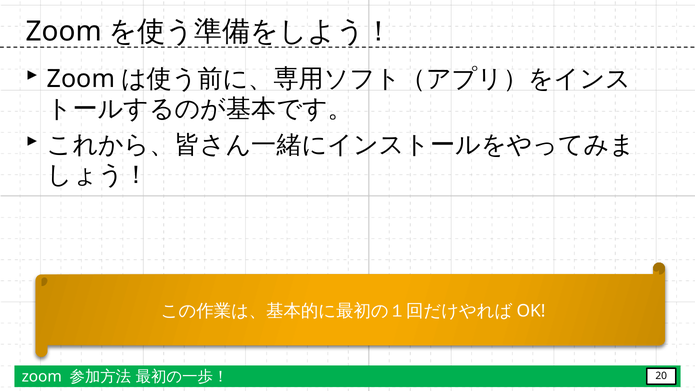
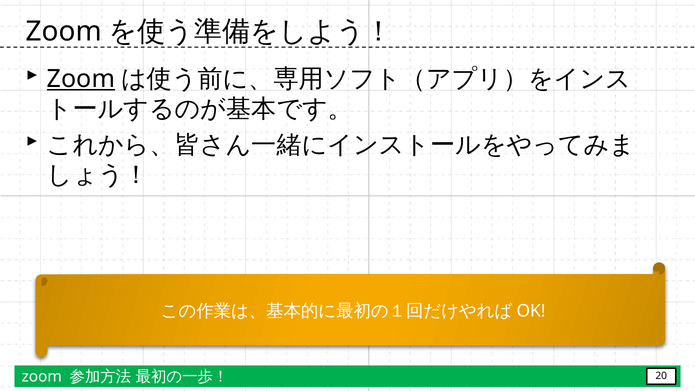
Zoom underline: none -> present (81, 79)
